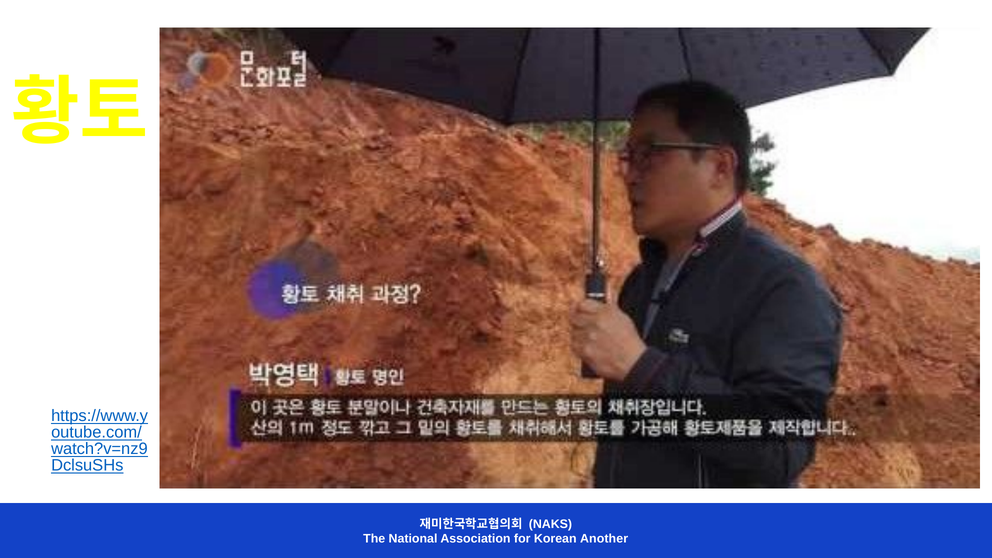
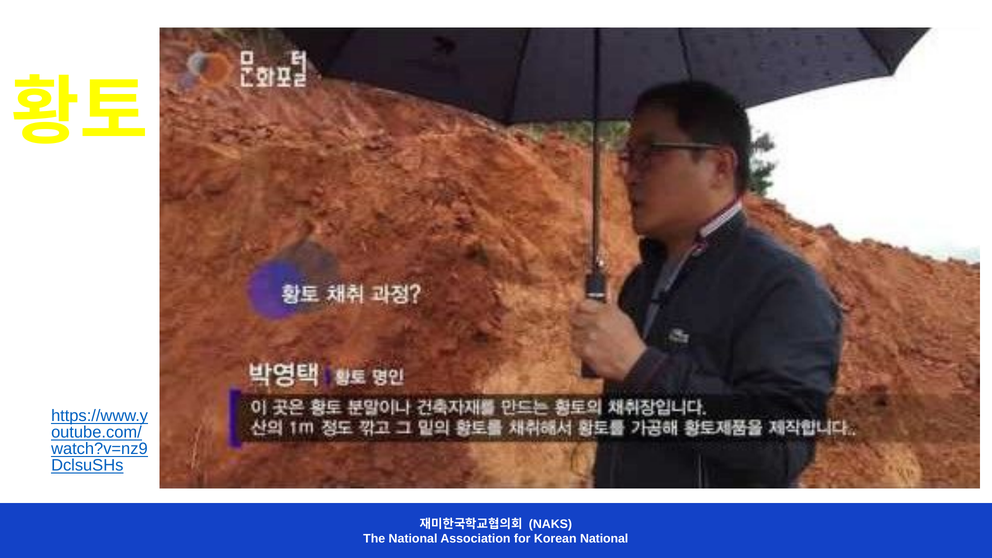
Korean Another: Another -> National (604, 539)
